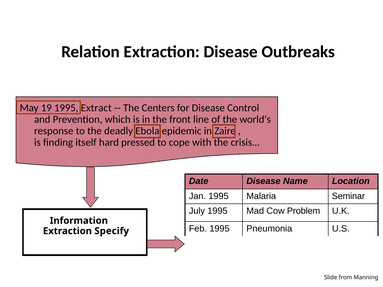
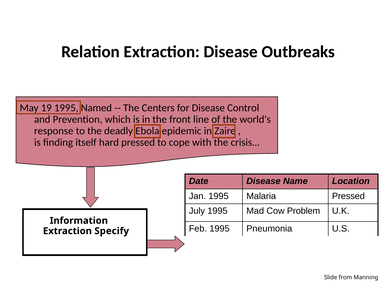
Extract: Extract -> Named (96, 108)
Malaria Seminar: Seminar -> Pressed (348, 196)
